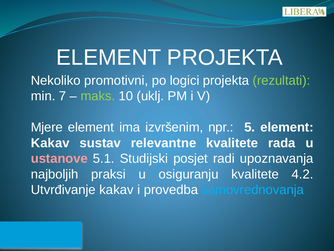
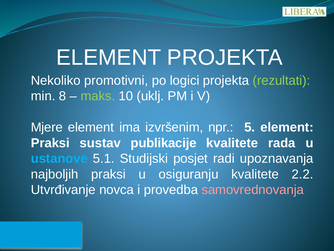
7: 7 -> 8 (63, 96)
Kakav: Kakav -> Praksi (50, 143)
relevantne: relevantne -> publikacije (164, 143)
ustanove colour: pink -> light blue (59, 158)
4.2: 4.2 -> 2.2 (303, 174)
Utvrđivanje kakav: kakav -> novca (117, 190)
samovrednovanja colour: light blue -> pink (253, 190)
